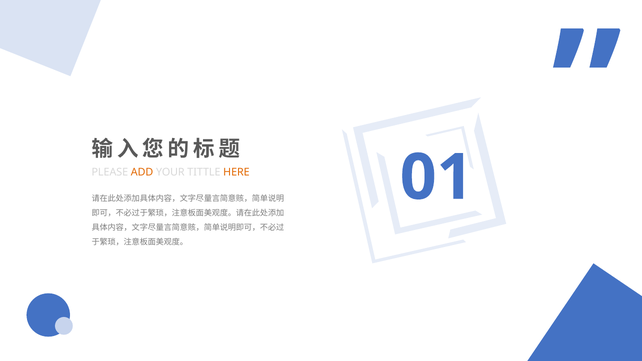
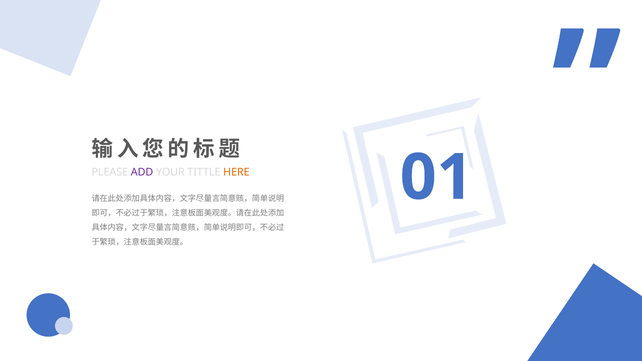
ADD colour: orange -> purple (142, 172)
